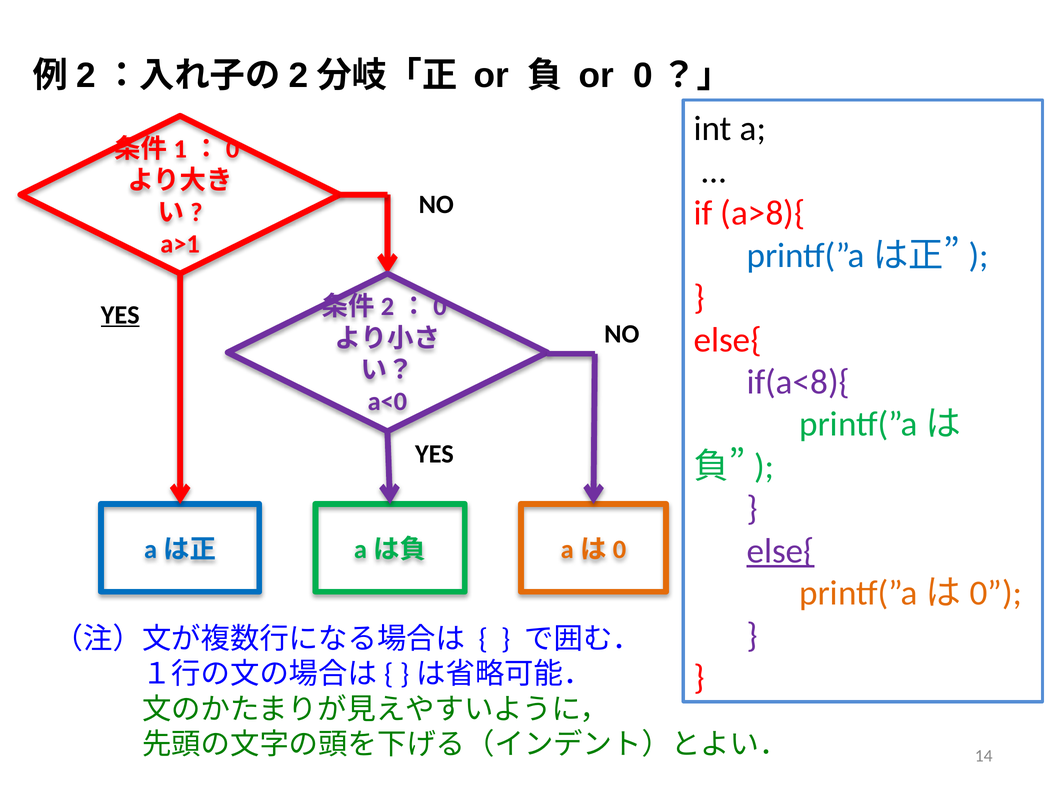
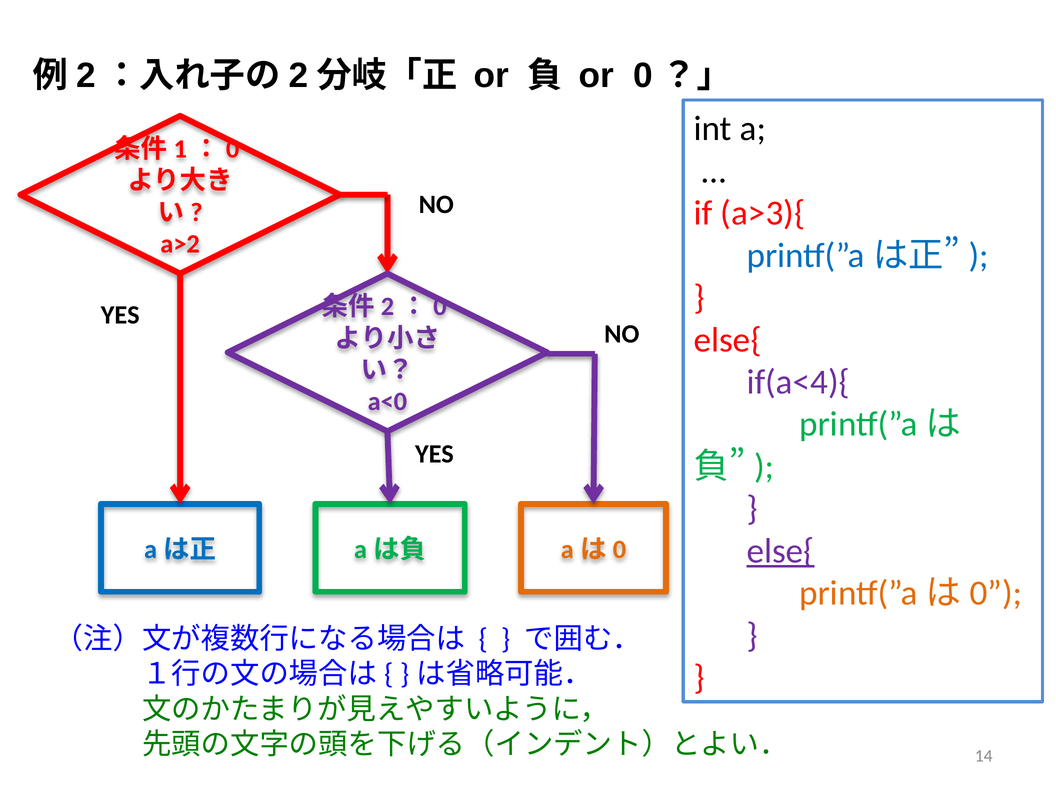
a>8){: a>8){ -> a>3){ (763, 213)
a>1: a>1 -> a>2 (180, 244)
YES underline: present -> none (120, 315)
if(a<8){: if(a<8){ -> if(a<4){ (798, 382)
